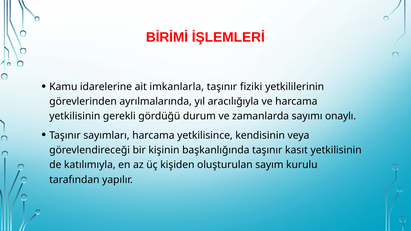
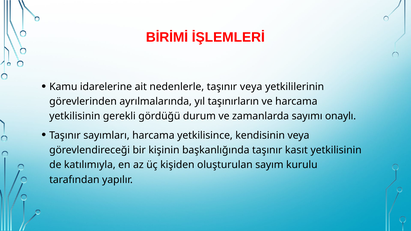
imkanlarla: imkanlarla -> nedenlerle (177, 87)
taşınır fiziki: fiziki -> veya (251, 87)
aracılığıyla: aracılığıyla -> taşınırların (233, 102)
